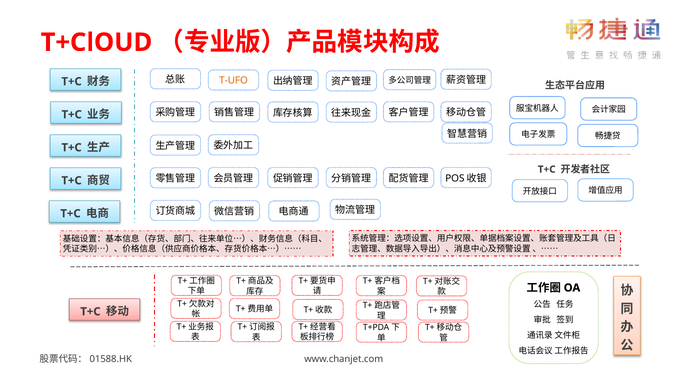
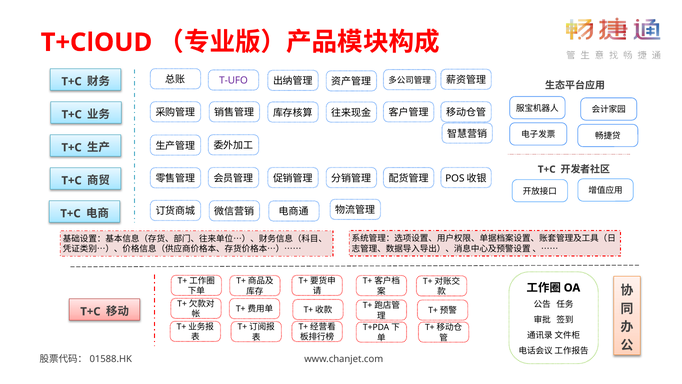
T-UFO colour: orange -> purple (234, 81)
